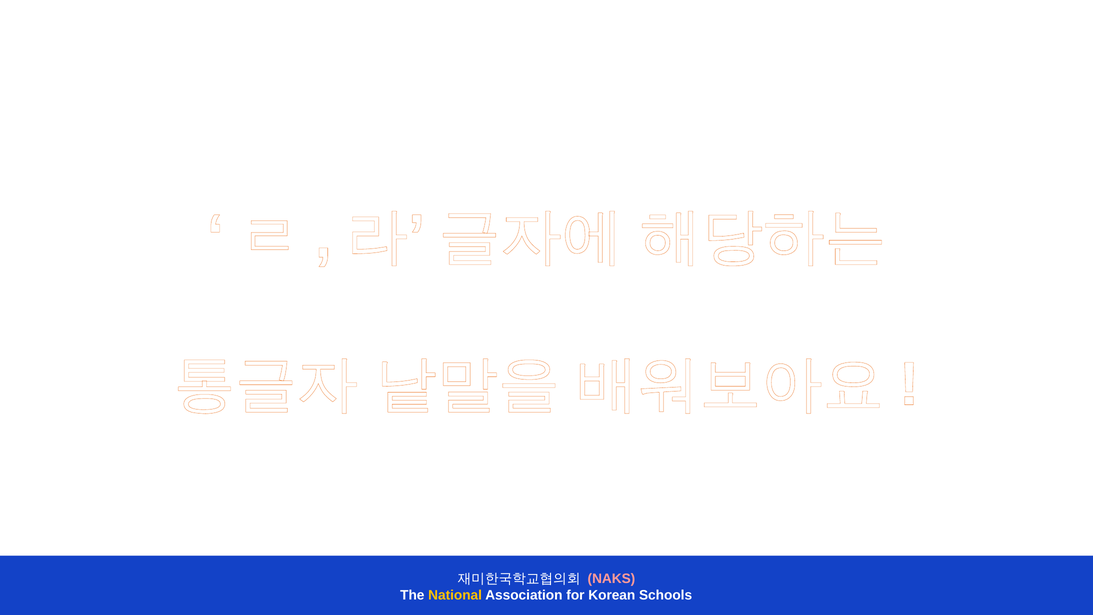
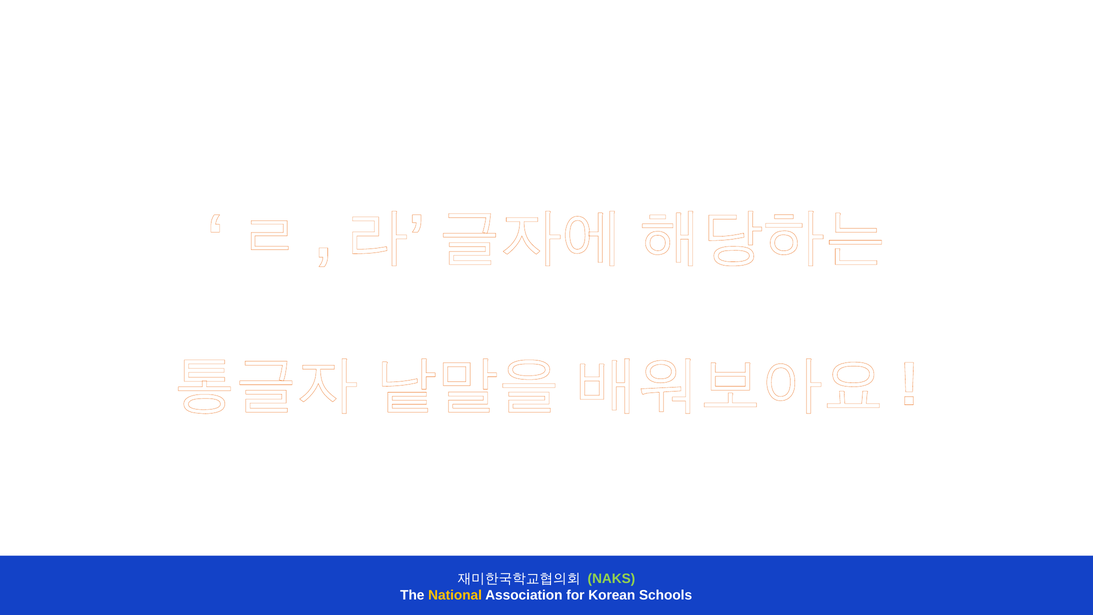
NAKS colour: pink -> light green (611, 579)
